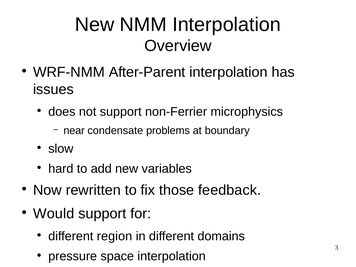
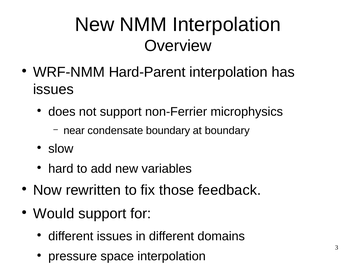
After-Parent: After-Parent -> Hard-Parent (147, 72)
condensate problems: problems -> boundary (168, 131)
different region: region -> issues (115, 236)
